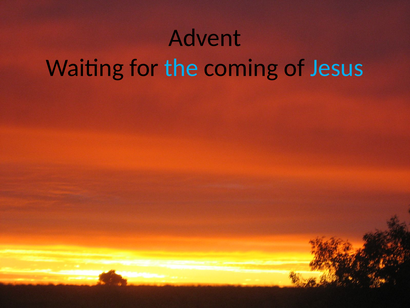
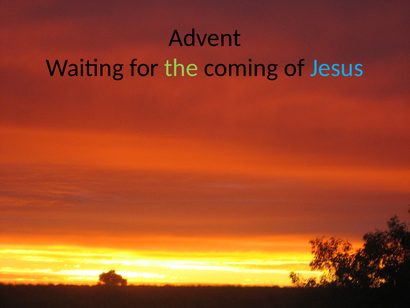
the colour: light blue -> light green (181, 68)
